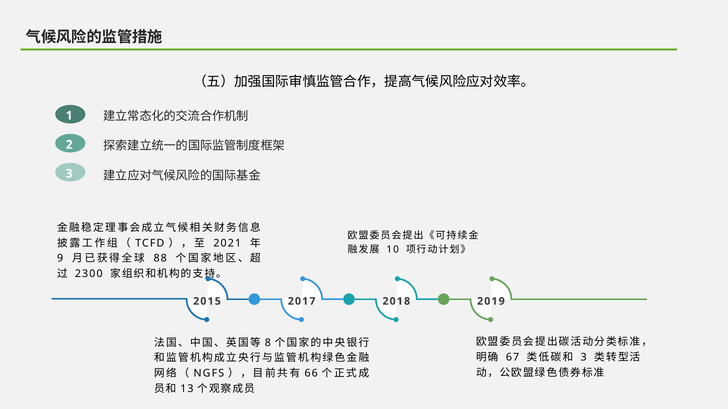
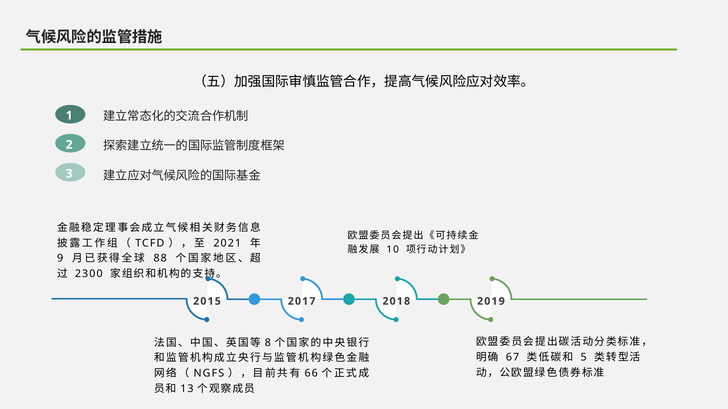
3: 3 -> 5 (584, 358)
